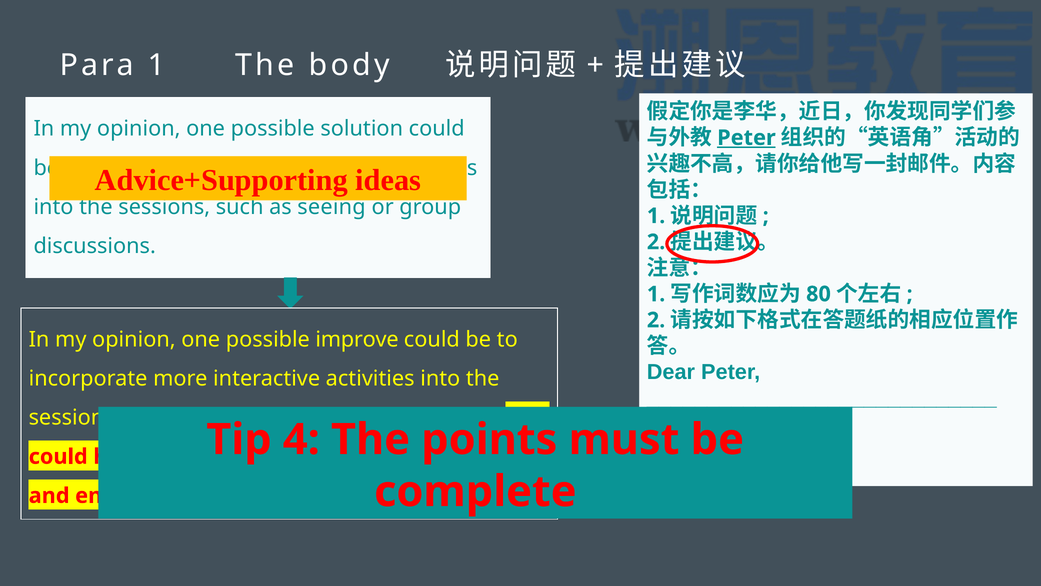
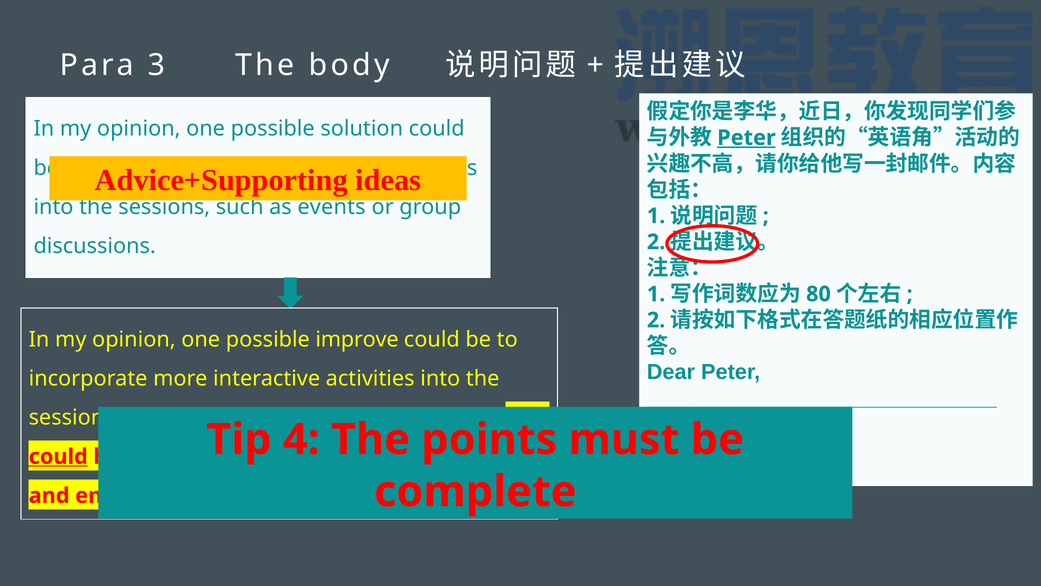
Para 1: 1 -> 3 (157, 65)
seeing: seeing -> events (332, 207)
could underline: none -> present (58, 456)
